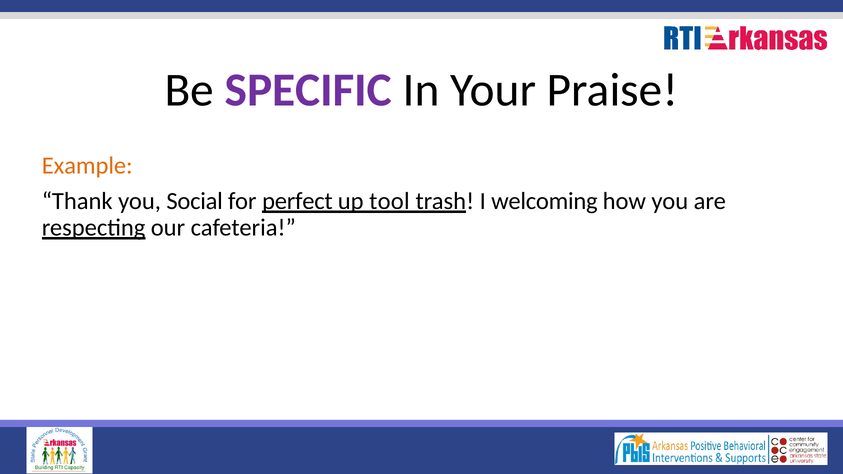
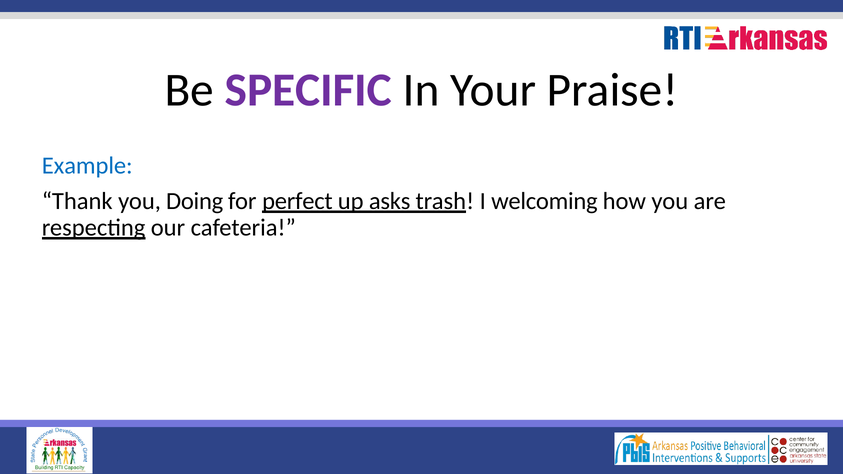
Example colour: orange -> blue (87, 166)
Social: Social -> Doing (195, 201)
tool: tool -> asks (390, 201)
